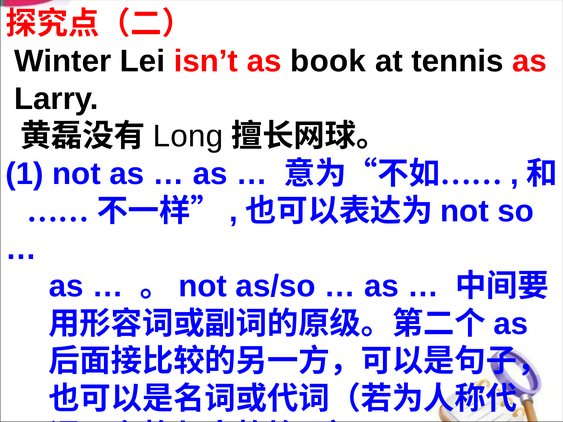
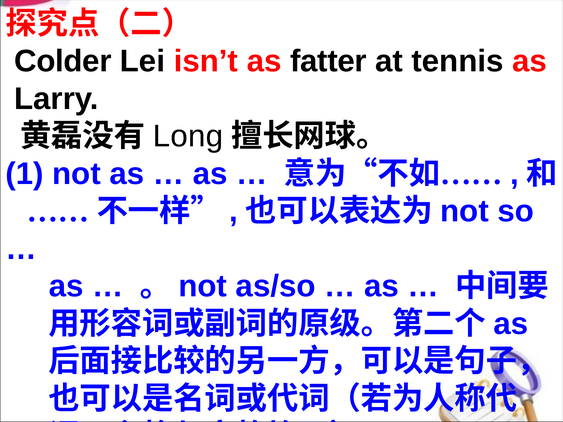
Winter: Winter -> Colder (63, 61)
book: book -> fatter (328, 61)
